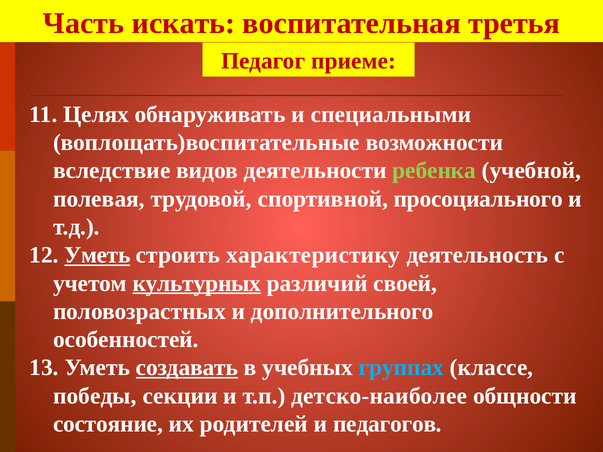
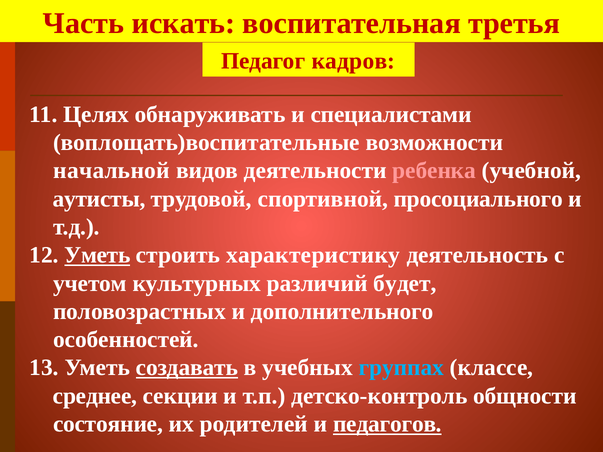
приеме: приеме -> кадров (353, 61)
специальными: специальными -> специалистами (391, 115)
вследствие: вследствие -> начальной (112, 171)
ребенка colour: light green -> pink (434, 171)
полевая: полевая -> аутисты (99, 199)
культурных underline: present -> none (197, 283)
своей: своей -> будет (405, 283)
победы: победы -> среднее (95, 396)
детско-наиболее: детско-наиболее -> детско-контроль (379, 396)
педагогов underline: none -> present (387, 424)
